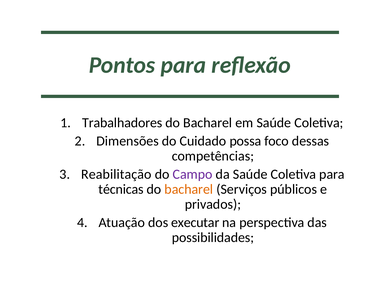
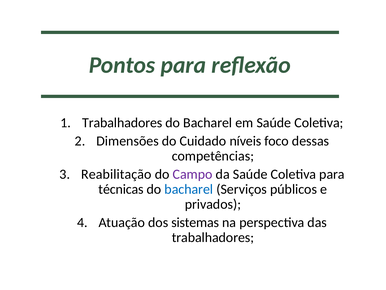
possa: possa -> níveis (245, 141)
bacharel colour: orange -> blue (189, 189)
executar: executar -> sistemas (195, 222)
possibilidades: possibilidades -> trabalhadores (213, 237)
